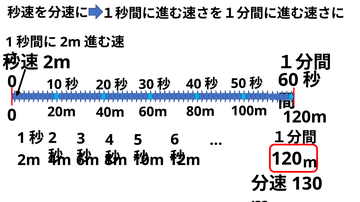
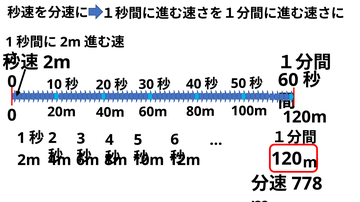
130: 130 -> 778 (307, 184)
